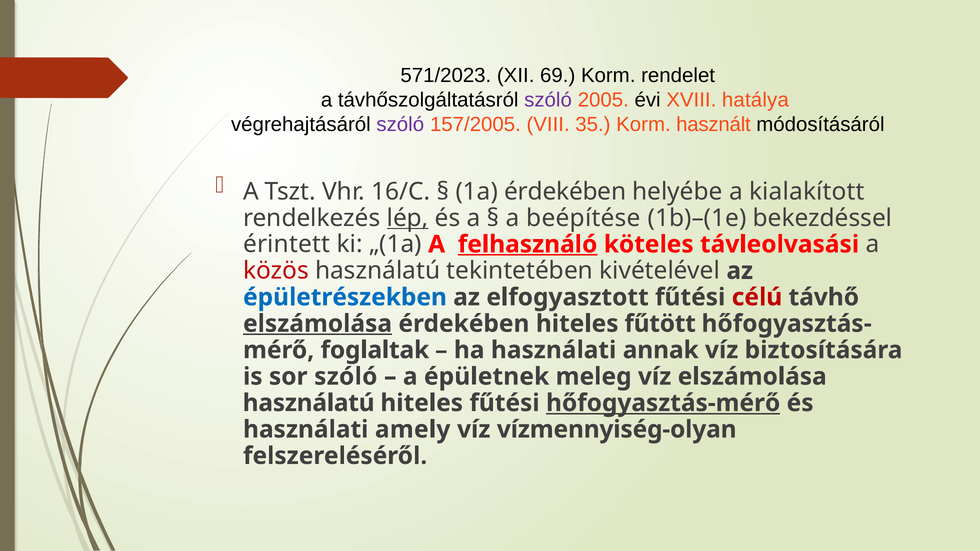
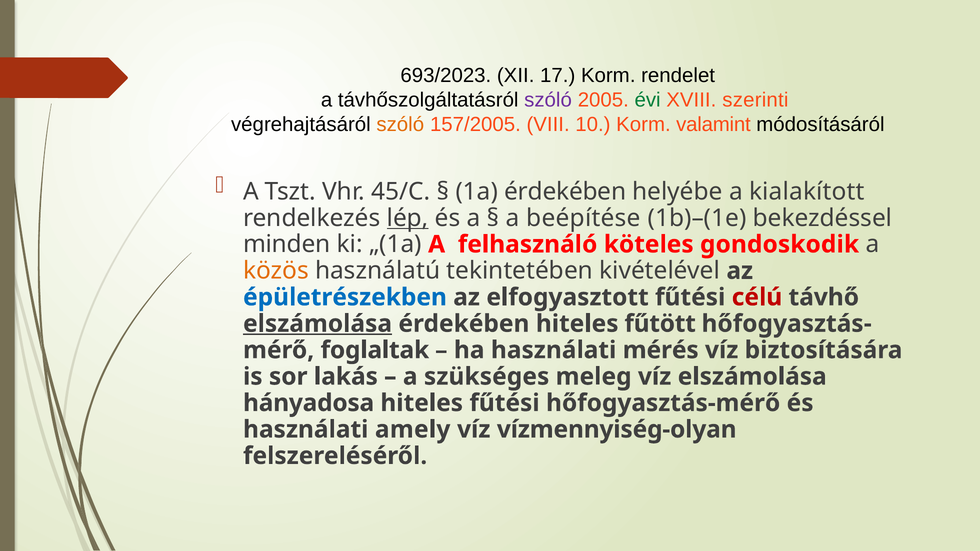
571/2023: 571/2023 -> 693/2023 (446, 76)
69: 69 -> 17 (558, 76)
évi colour: black -> green (648, 100)
hatálya: hatálya -> szerinti (755, 100)
szóló colour: purple -> orange (400, 125)
35: 35 -> 10 (593, 125)
használt: használt -> valamint (713, 125)
16/C: 16/C -> 45/C (401, 192)
érintett: érintett -> minden (287, 245)
felhasználó underline: present -> none (528, 245)
távleolvasási: távleolvasási -> gondoskodik (780, 245)
közös colour: red -> orange (276, 271)
annak: annak -> mérés (661, 350)
sor szóló: szóló -> lakás (346, 377)
épületnek: épületnek -> szükséges (487, 377)
használatú: használatú -> hányadosa (309, 403)
hőfogyasztás-mérő underline: present -> none (663, 403)
